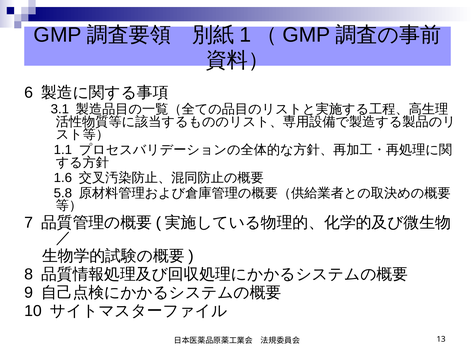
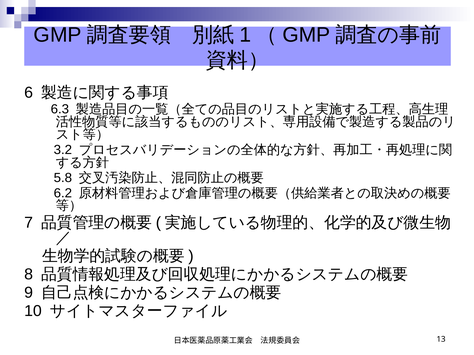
3.1: 3.1 -> 6.3 (60, 109)
1.1: 1.1 -> 3.2 (63, 150)
1.6: 1.6 -> 5.8 (63, 178)
5.8: 5.8 -> 6.2 (63, 193)
